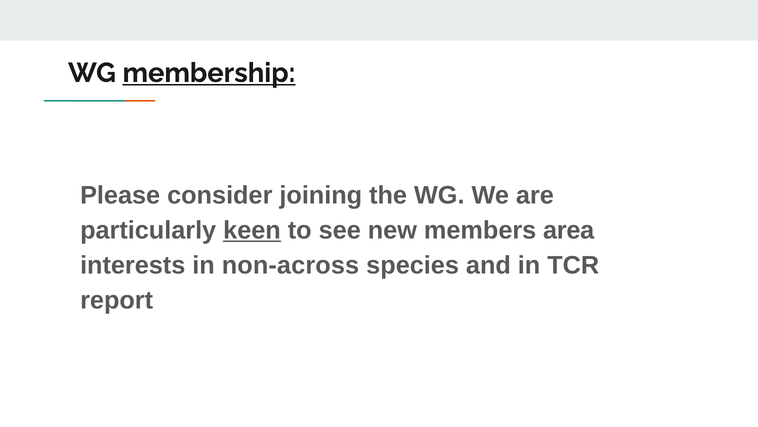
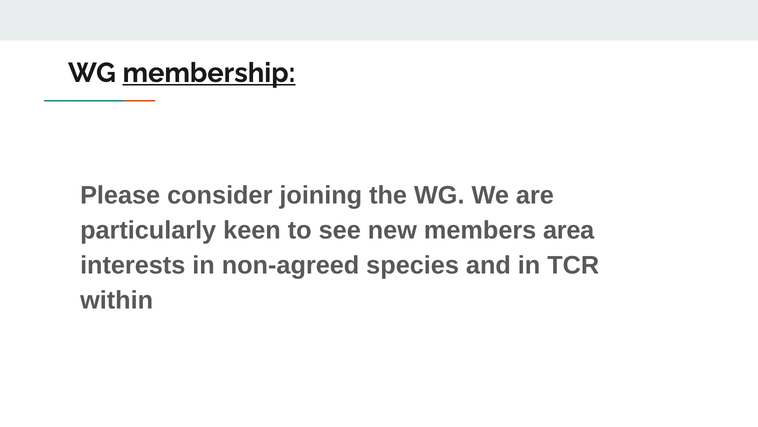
keen underline: present -> none (252, 230)
non-across: non-across -> non-agreed (291, 265)
report: report -> within (117, 300)
